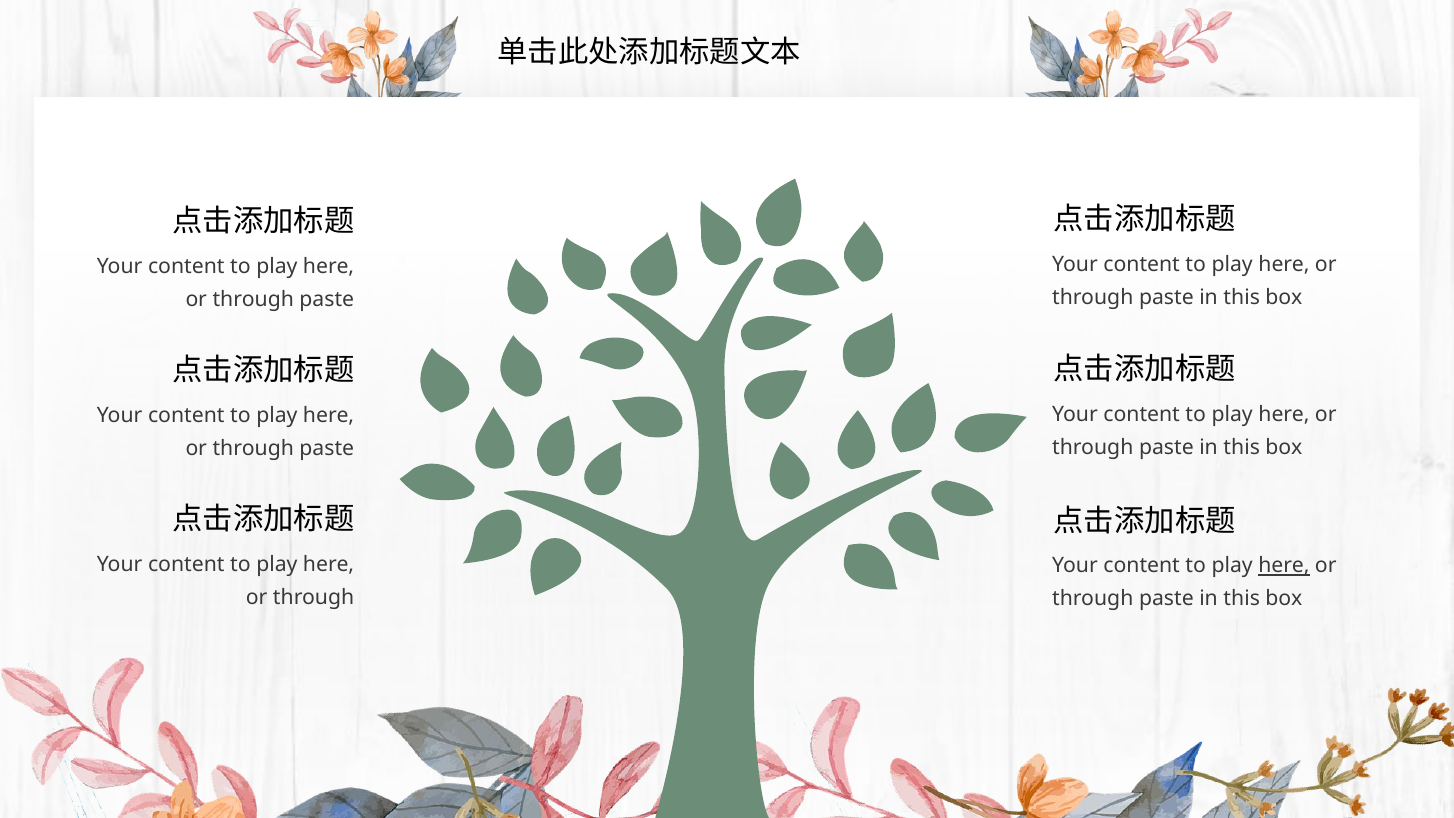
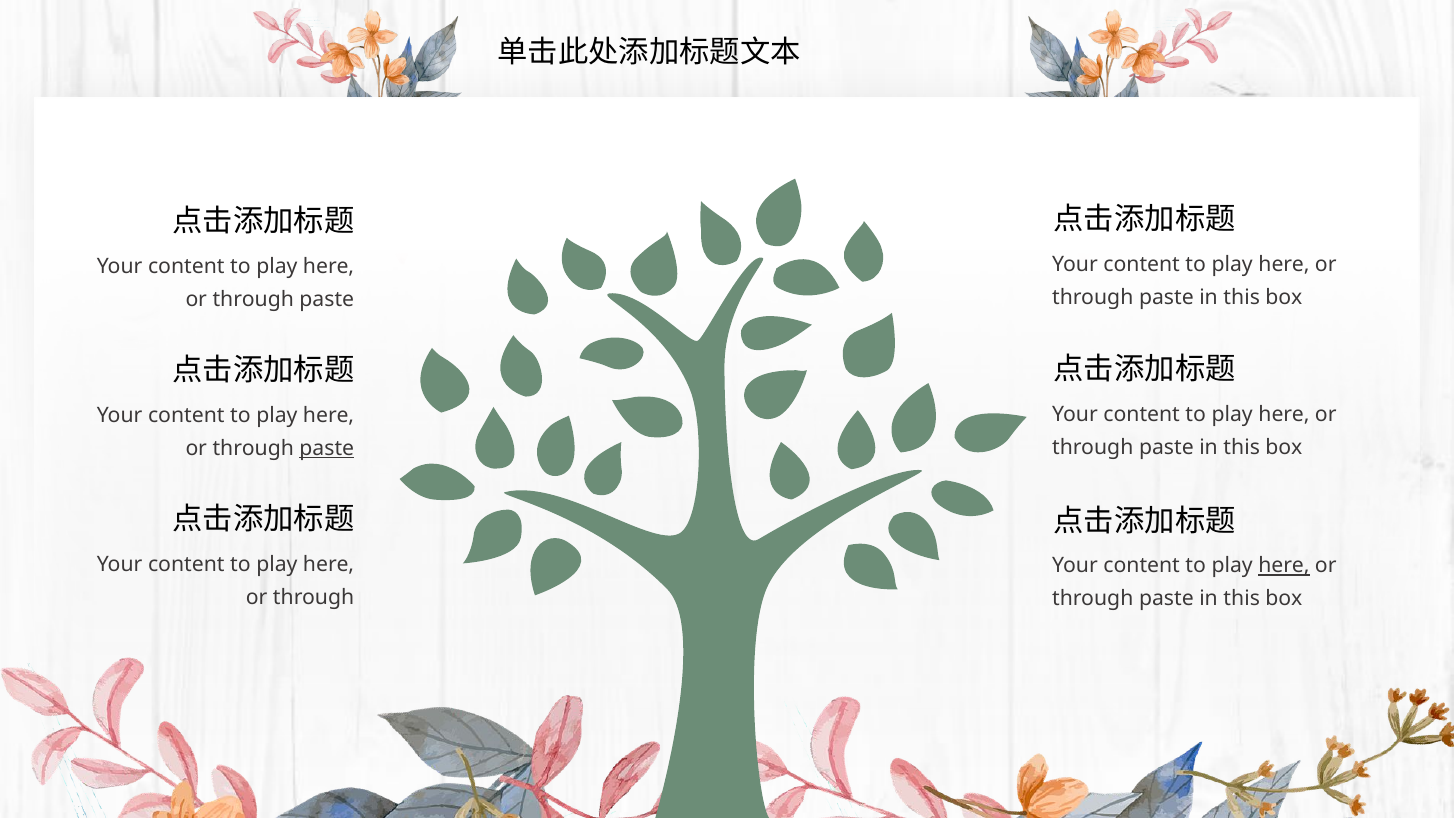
paste underline: none -> present (327, 448)
